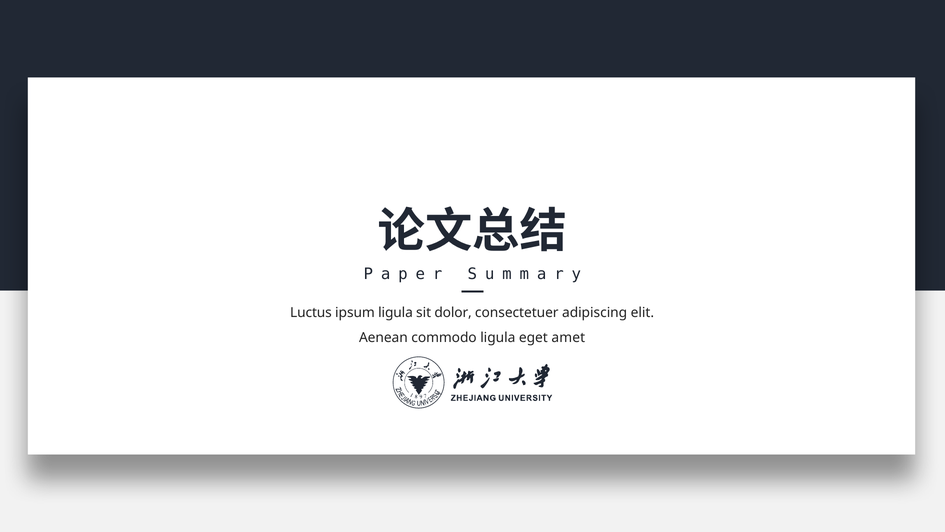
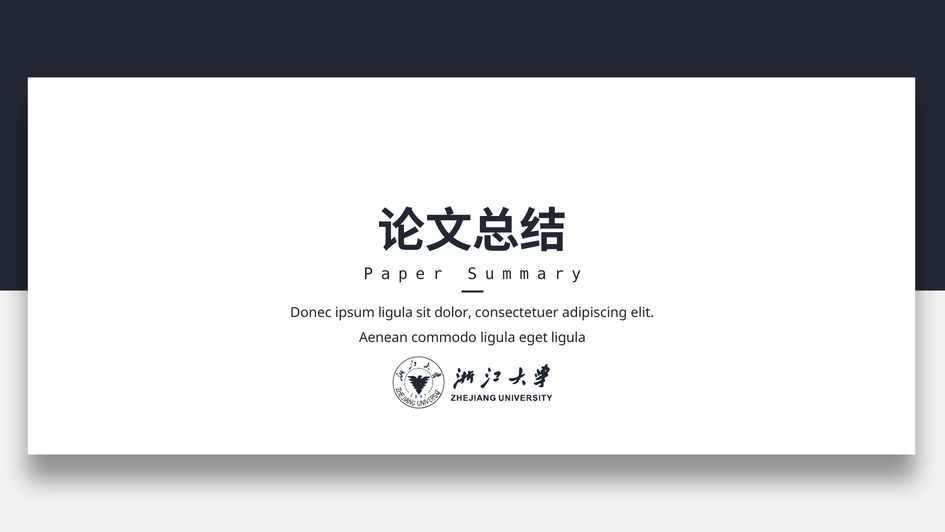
Luctus: Luctus -> Donec (311, 313)
eget amet: amet -> ligula (568, 337)
